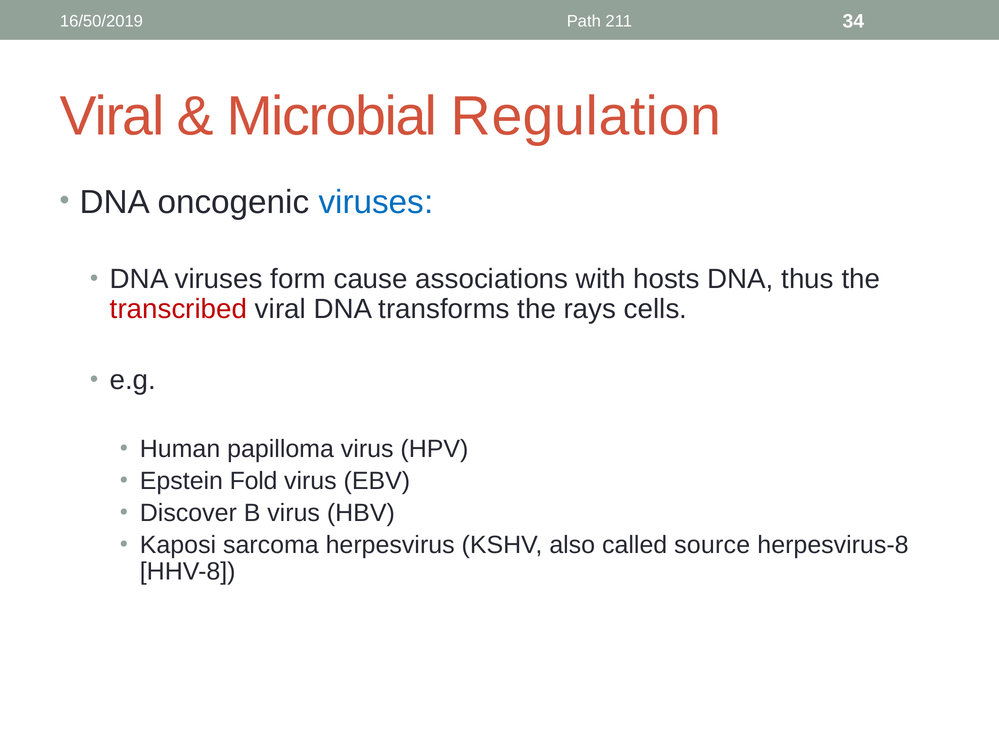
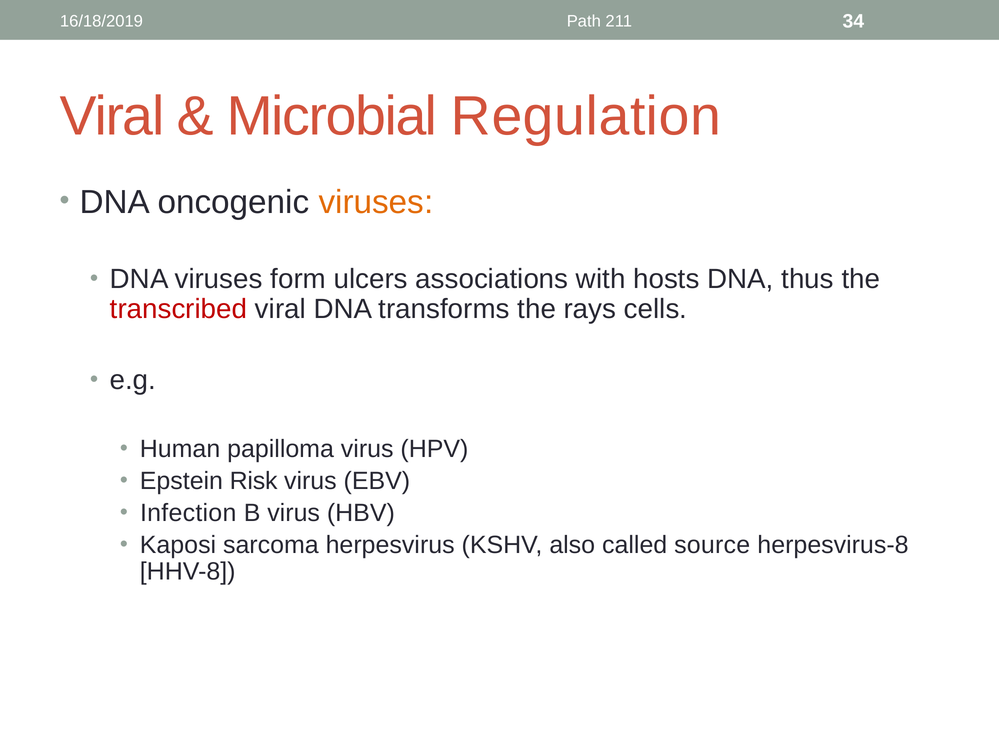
16/50/2019: 16/50/2019 -> 16/18/2019 (101, 21)
viruses colour: blue -> orange (376, 202)
cause: cause -> ulcers (371, 279)
Fold: Fold -> Risk (254, 481)
Discover: Discover -> Infection (188, 513)
